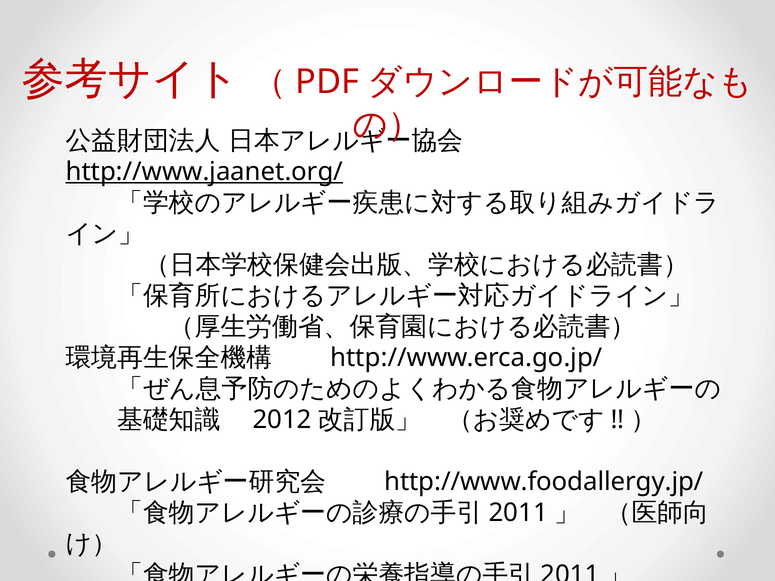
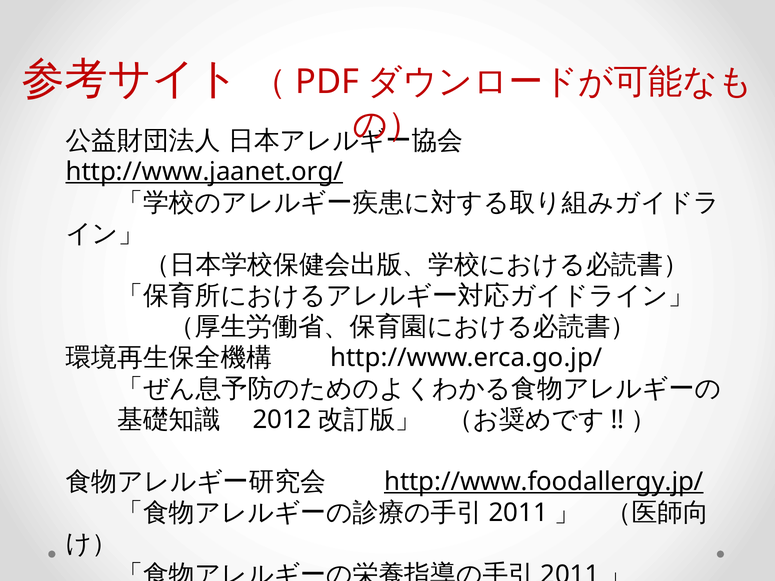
http://www.foodallergy.jp/ underline: none -> present (544, 482)
